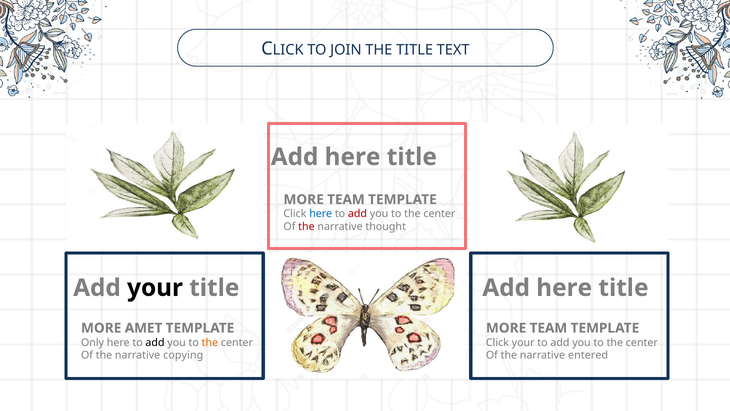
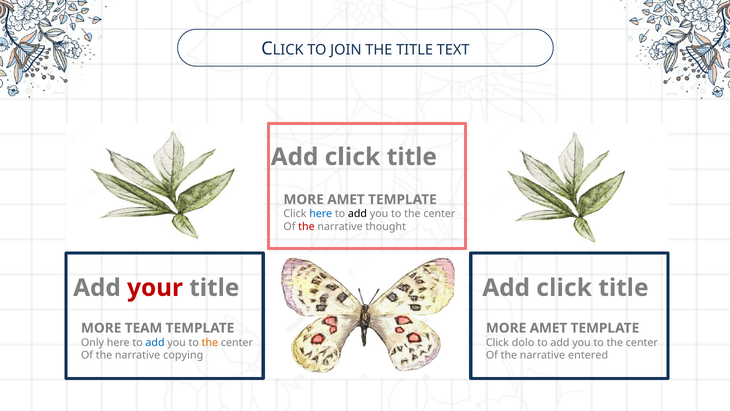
here: here -> click (352, 157)
TEAM: TEAM -> AMET (346, 199)
add colour: red -> black (357, 214)
your colour: black -> red (155, 288)
here: here -> click (564, 288)
AMET: AMET -> TEAM (144, 328)
TEAM: TEAM -> AMET (548, 328)
add colour: black -> blue (155, 342)
Click your: your -> dolo (523, 342)
